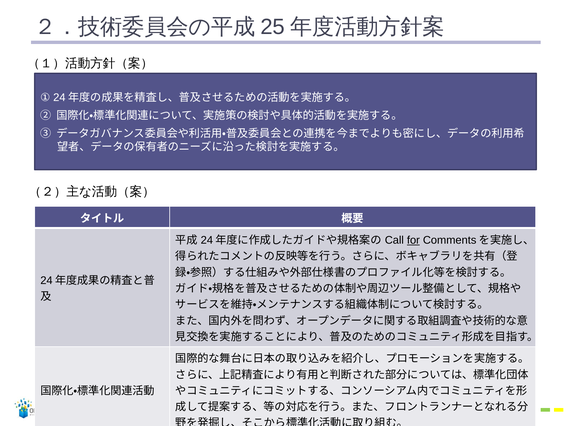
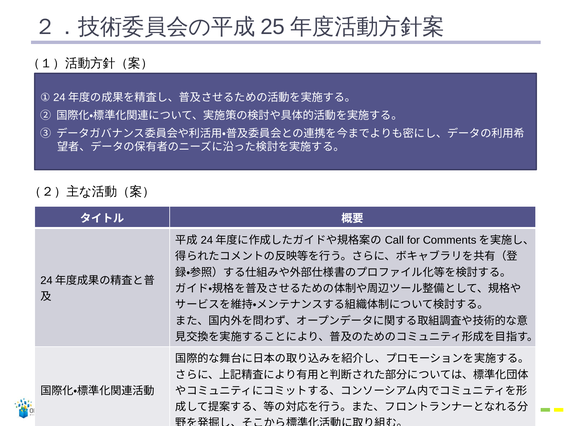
for underline: present -> none (413, 240)
